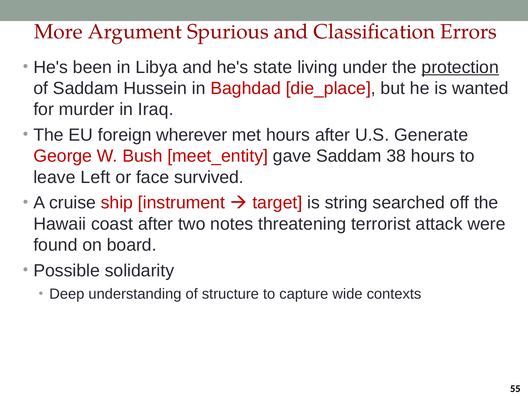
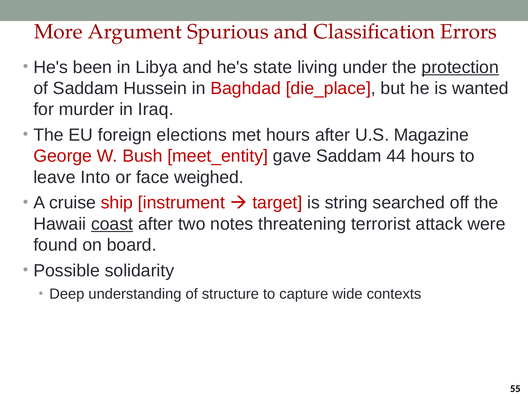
wherever: wherever -> elections (192, 135)
Generate: Generate -> Magazine (431, 135)
38: 38 -> 44 (396, 156)
Left: Left -> Into (95, 177)
survived: survived -> weighed (209, 177)
coast underline: none -> present (112, 224)
